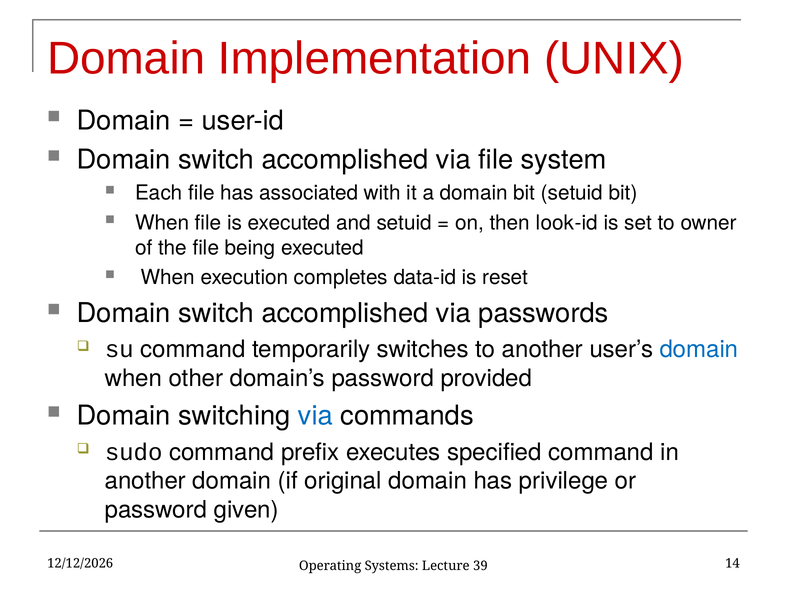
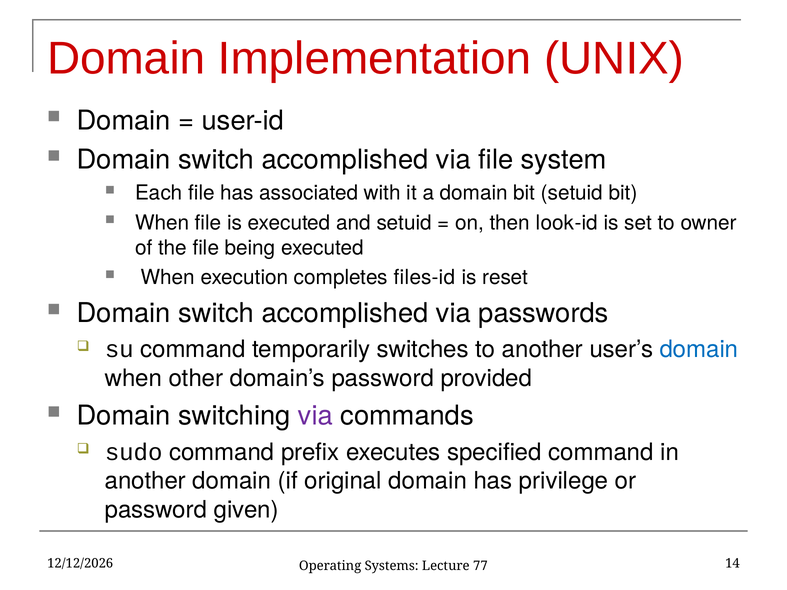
data-id: data-id -> files-id (425, 277)
via colour: blue -> purple (315, 416)
39: 39 -> 77 (480, 566)
